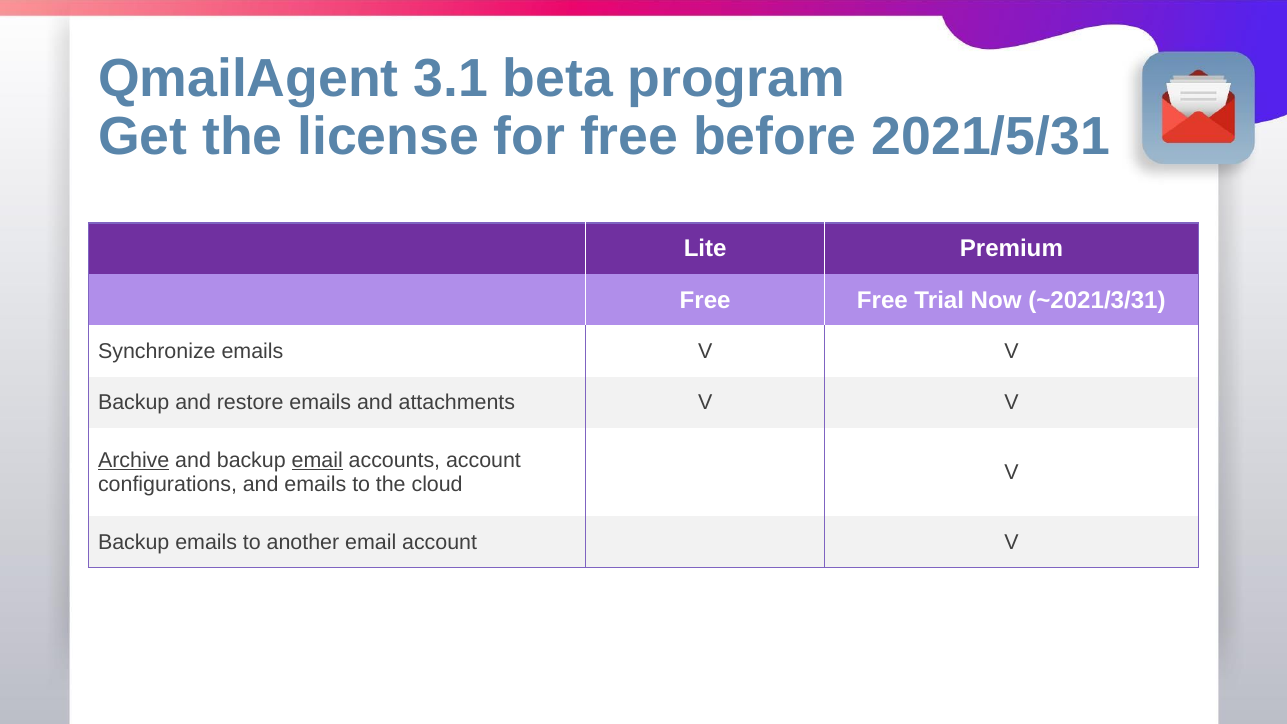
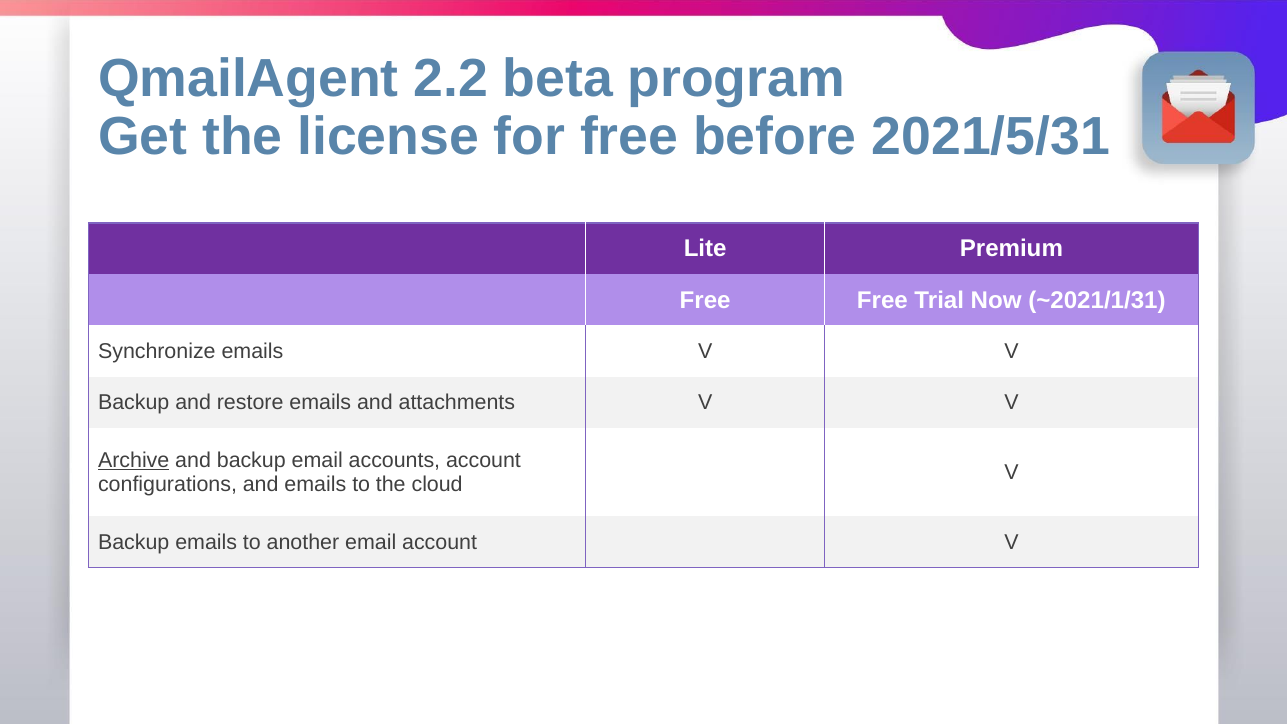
3.1: 3.1 -> 2.2 (451, 79)
~2021/3/31: ~2021/3/31 -> ~2021/1/31 (1097, 300)
email underline: present -> none (317, 460)
